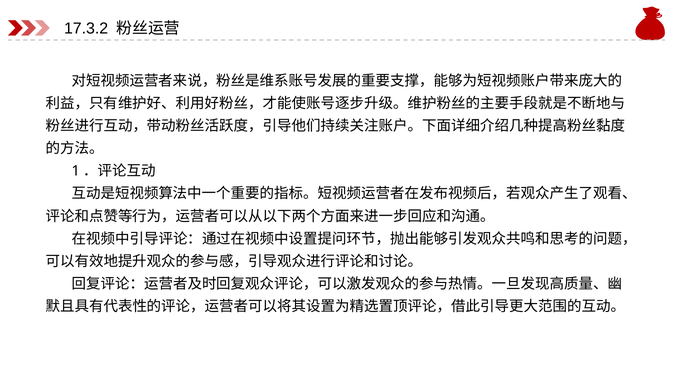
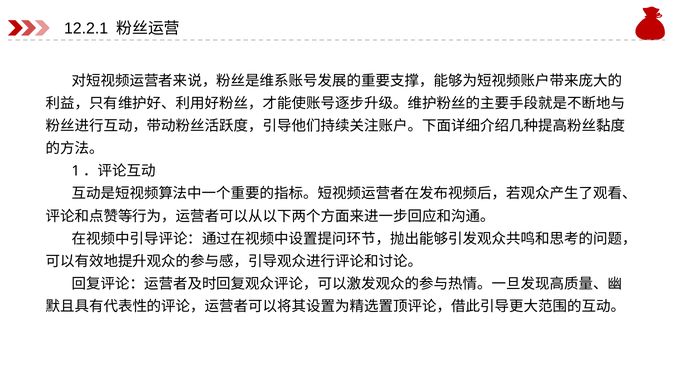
17.3.2: 17.3.2 -> 12.2.1 (86, 28)
